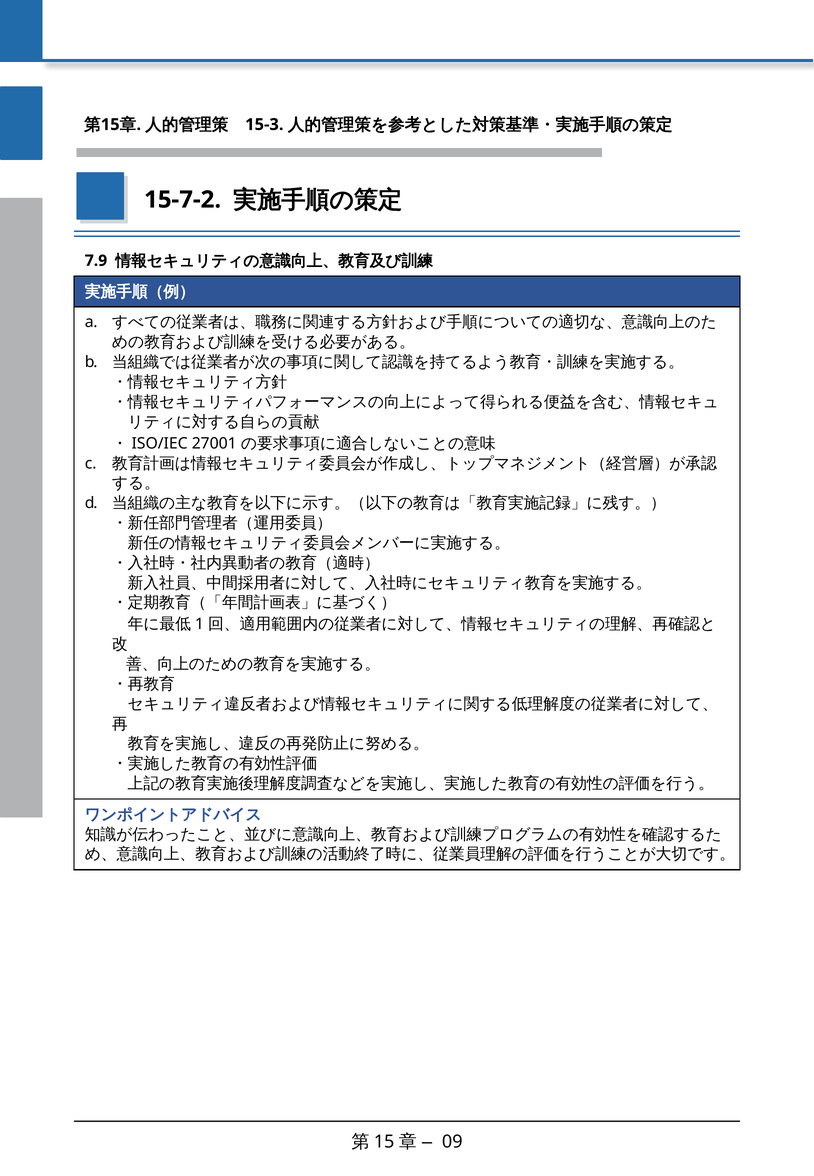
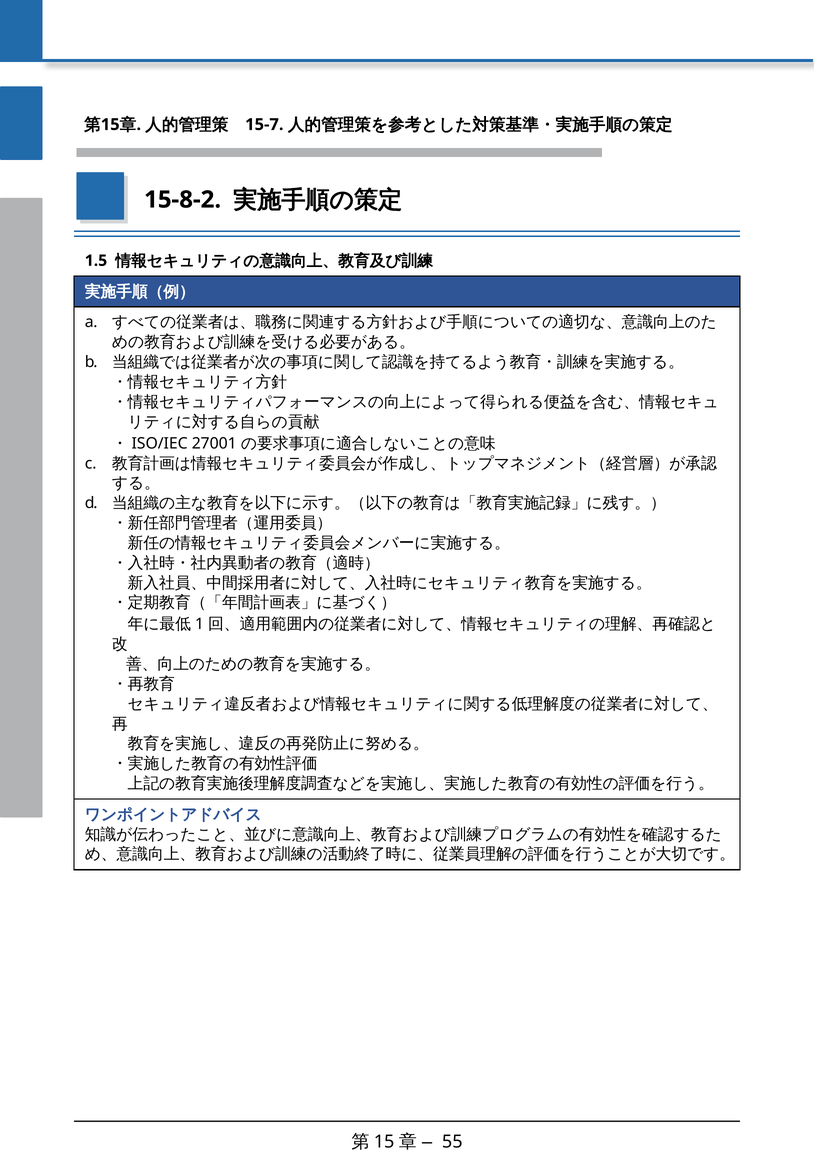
15-3: 15-3 -> 15-7 (264, 125)
15-7-2: 15-7-2 -> 15-8-2 (183, 200)
7.9: 7.9 -> 1.5 (96, 261)
09: 09 -> 55 (452, 1142)
